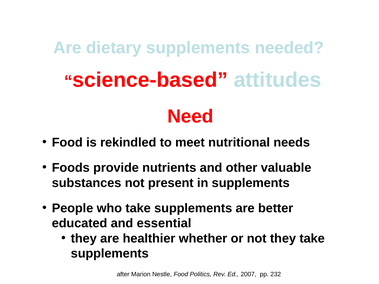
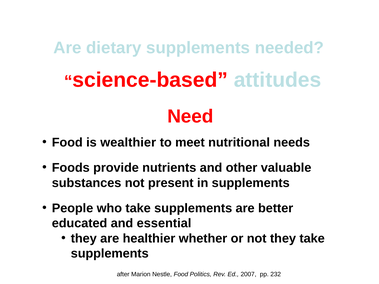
rekindled: rekindled -> wealthier (128, 143)
